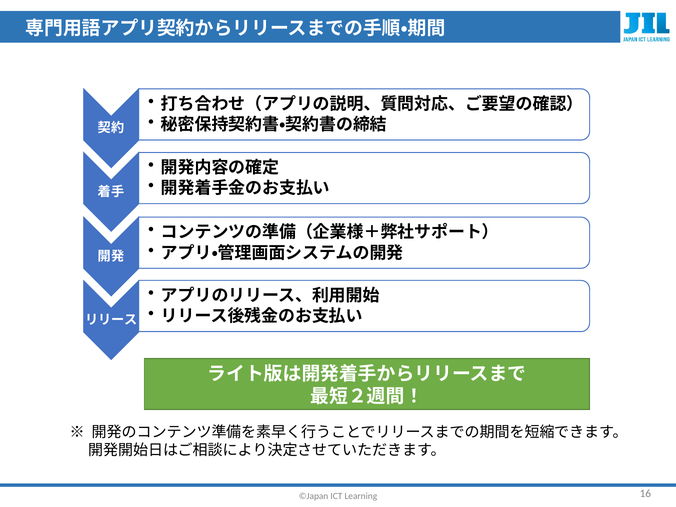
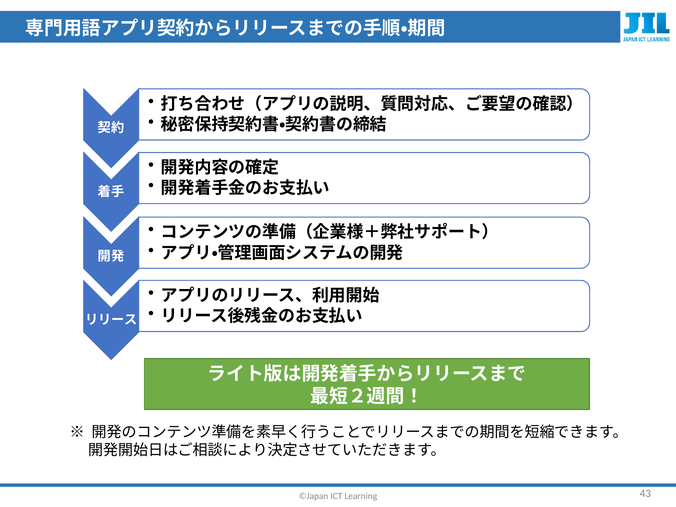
16: 16 -> 43 (645, 494)
